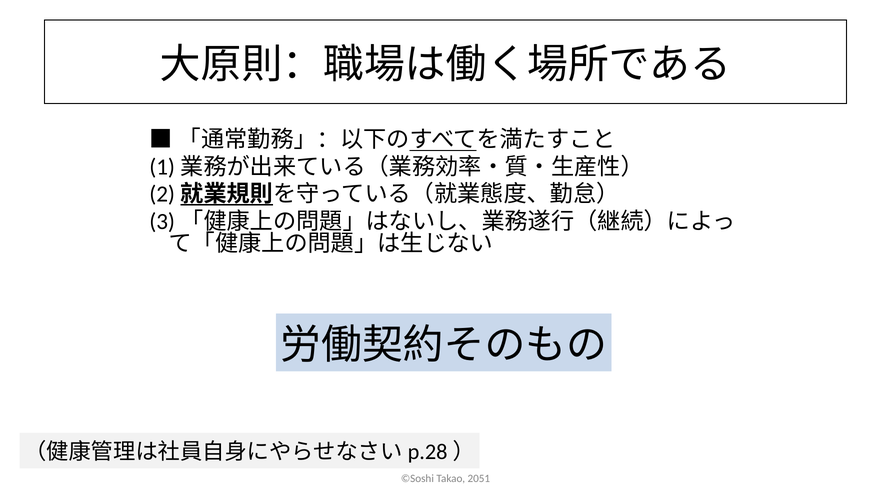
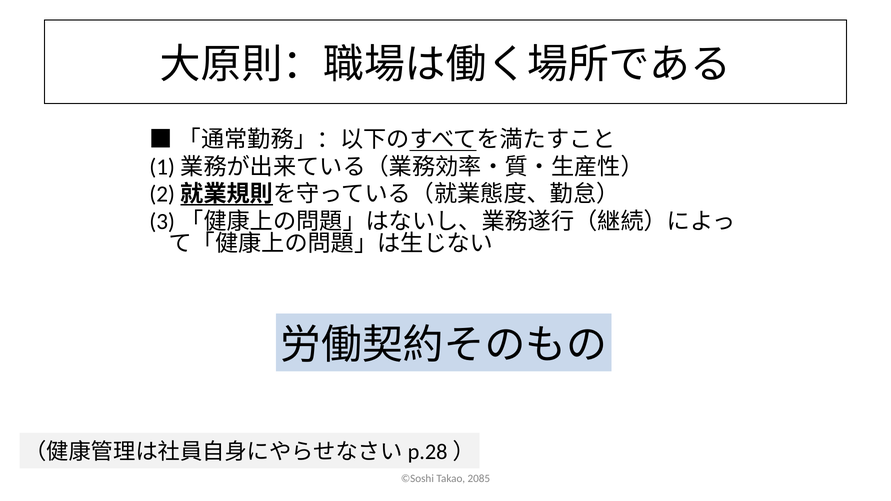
2051: 2051 -> 2085 (479, 479)
